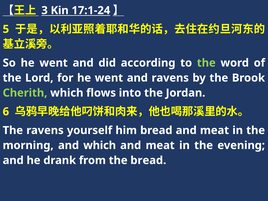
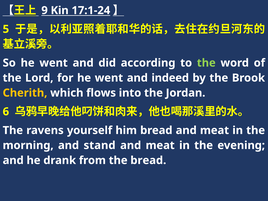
3: 3 -> 9 (45, 10)
and ravens: ravens -> indeed (170, 78)
Cherith colour: light green -> yellow (25, 93)
and which: which -> stand (100, 145)
